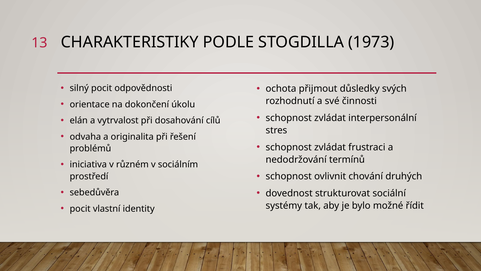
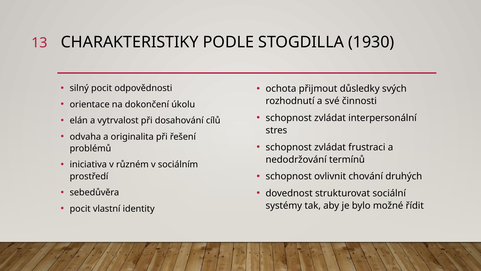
1973: 1973 -> 1930 (371, 42)
